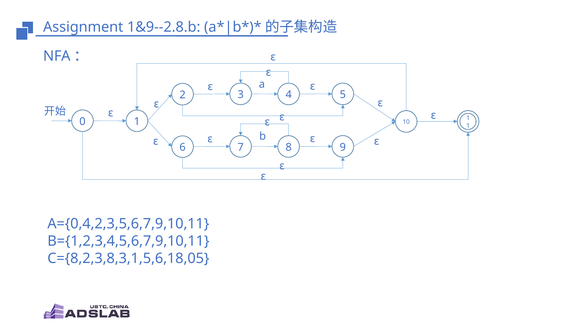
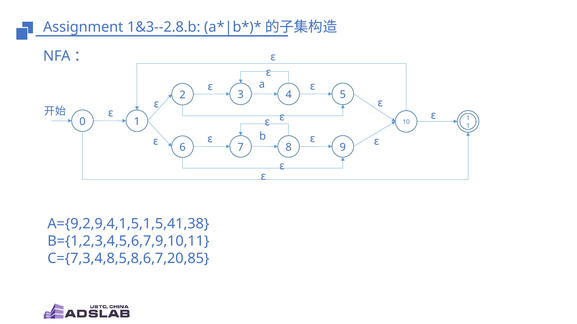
1&9--2.8.b: 1&9--2.8.b -> 1&3--2.8.b (164, 27)
A={0,4,2,3,5,6,7,9,10,11: A={0,4,2,3,5,6,7,9,10,11 -> A={9,2,9,4,1,5,1,5,41,38 (128, 224)
C={8,2,3,8,3,1,5,6,18,05: C={8,2,3,8,3,1,5,6,18,05 -> C={7,3,4,8,5,8,6,7,20,85 (128, 259)
